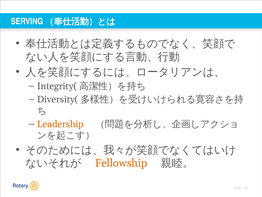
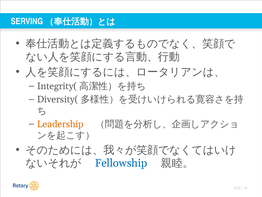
Fellowship colour: orange -> blue (121, 163)
